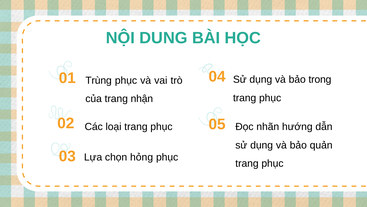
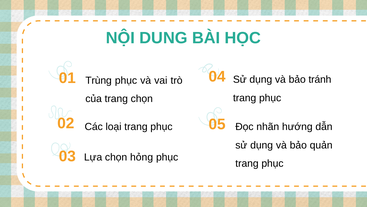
trong: trong -> tránh (320, 79)
trang nhận: nhận -> chọn (142, 99)
